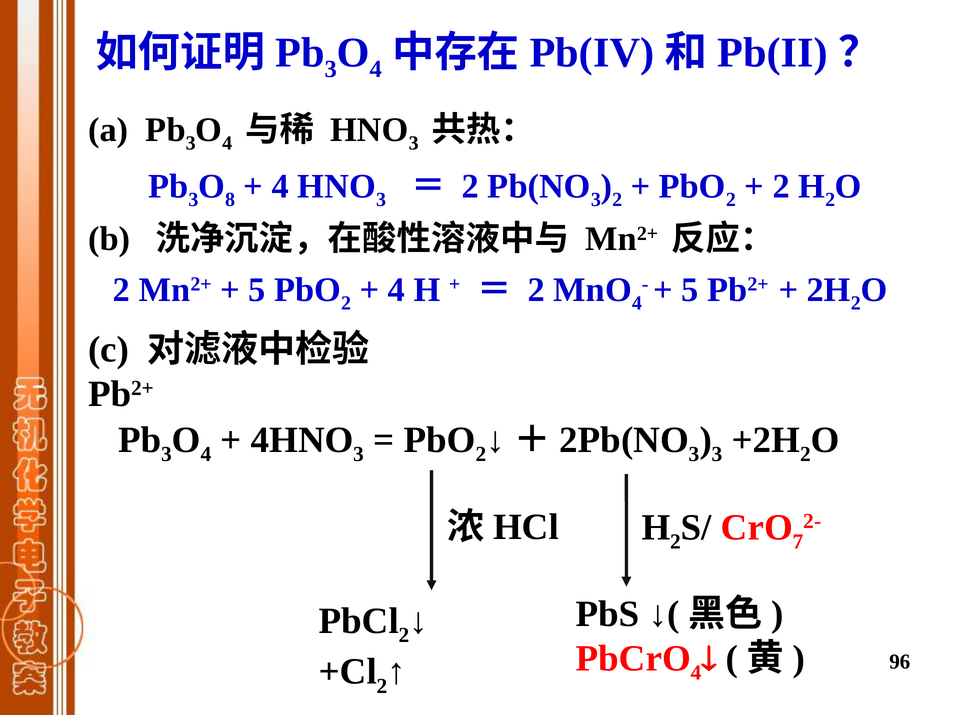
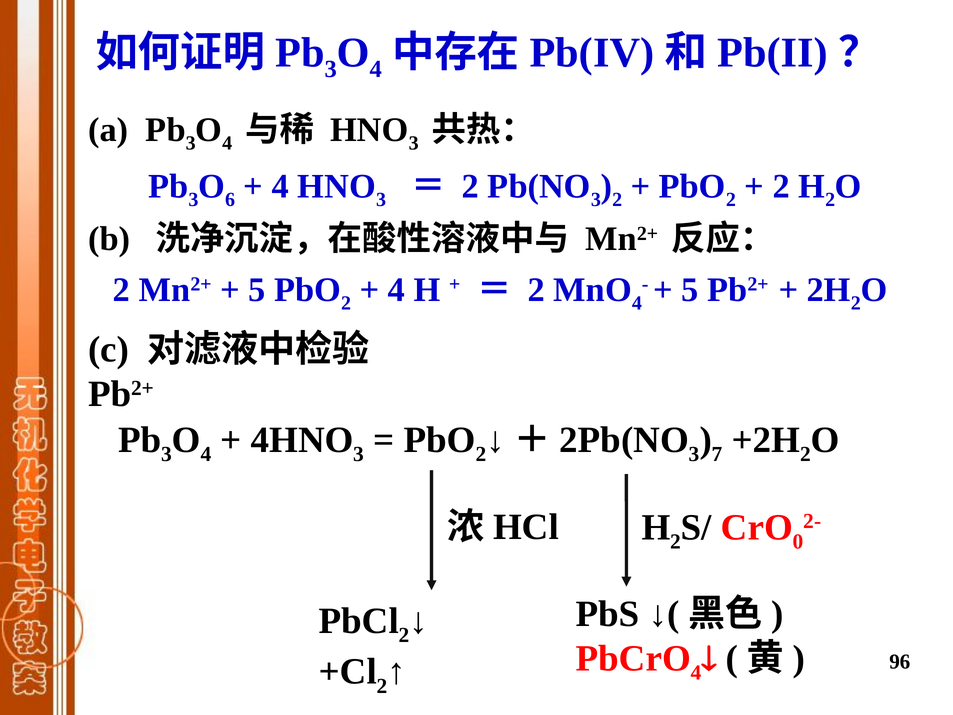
8: 8 -> 6 (230, 200)
3: 3 -> 7 (717, 454)
7: 7 -> 0 (798, 542)
